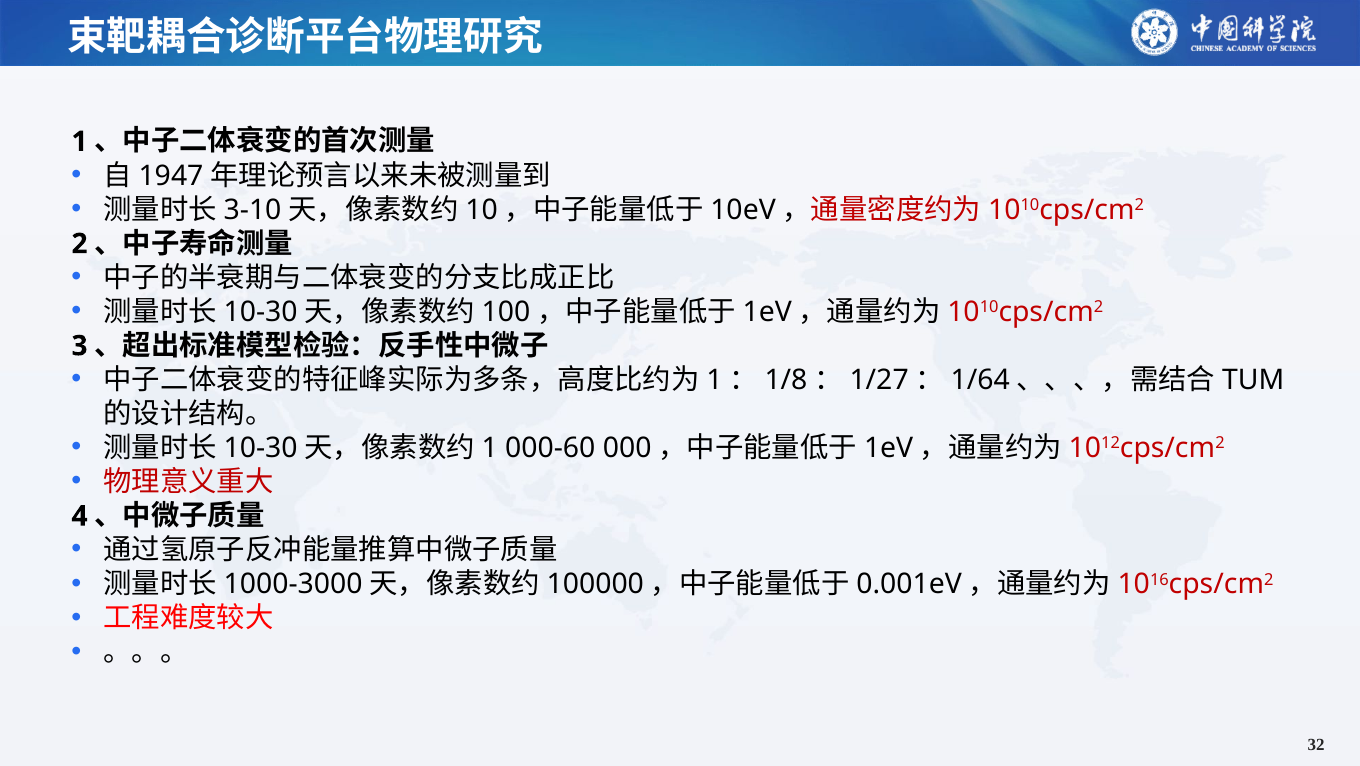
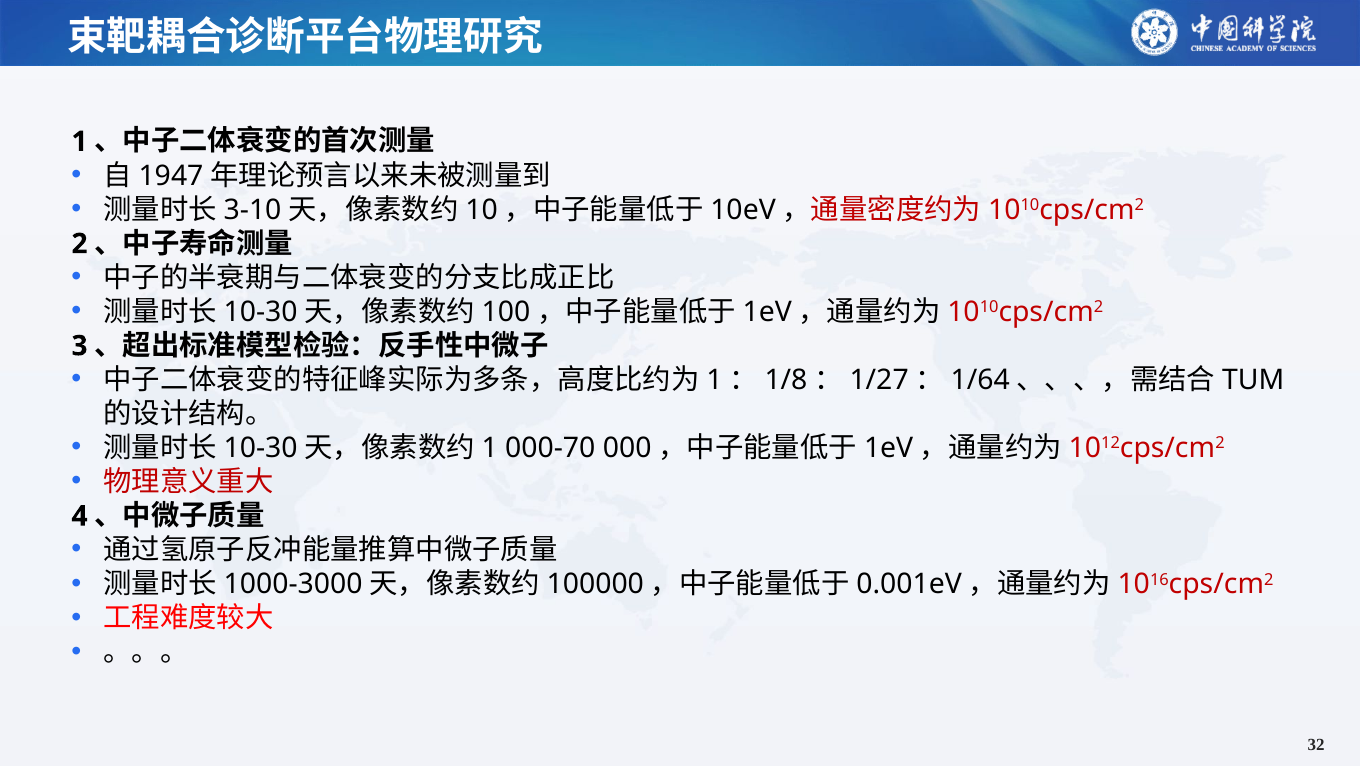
000-60: 000-60 -> 000-70 (550, 448)
